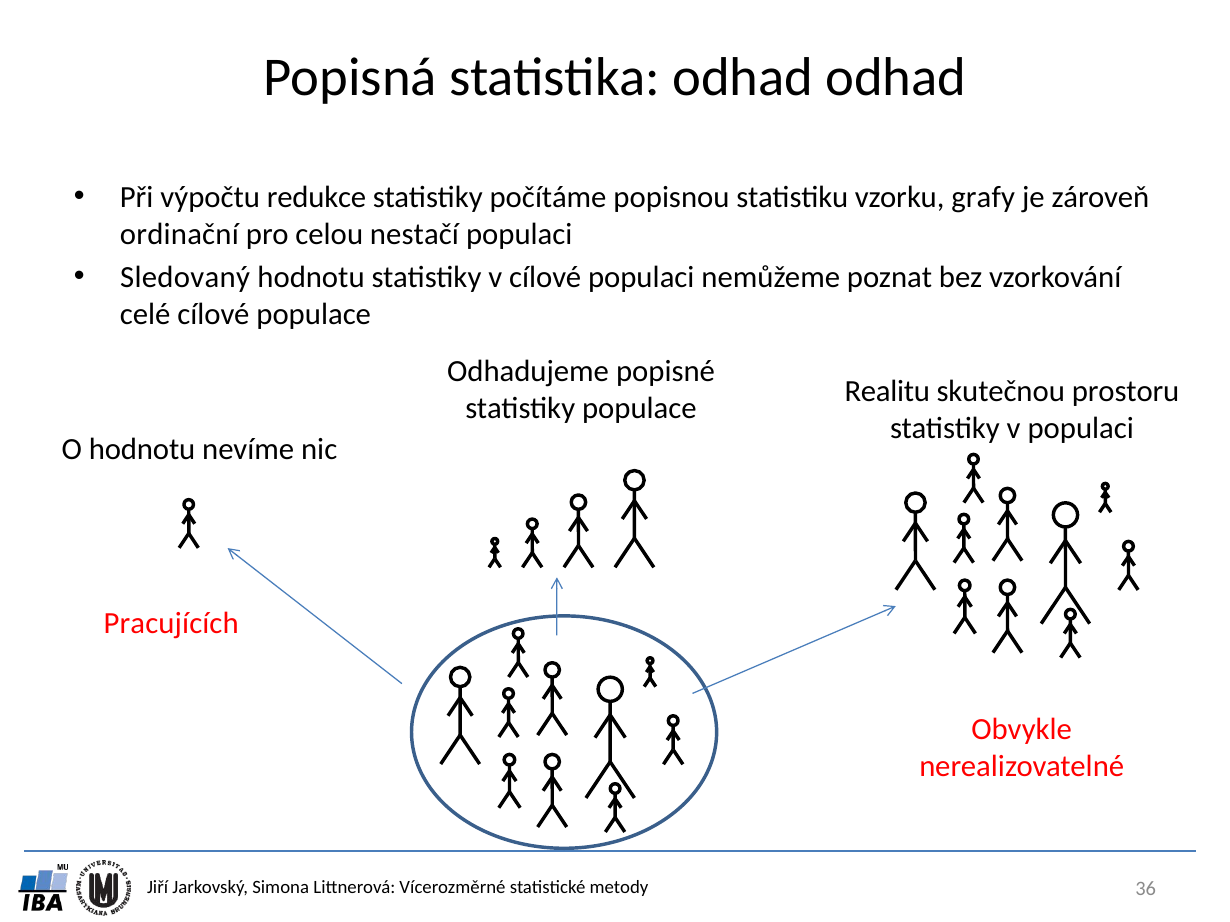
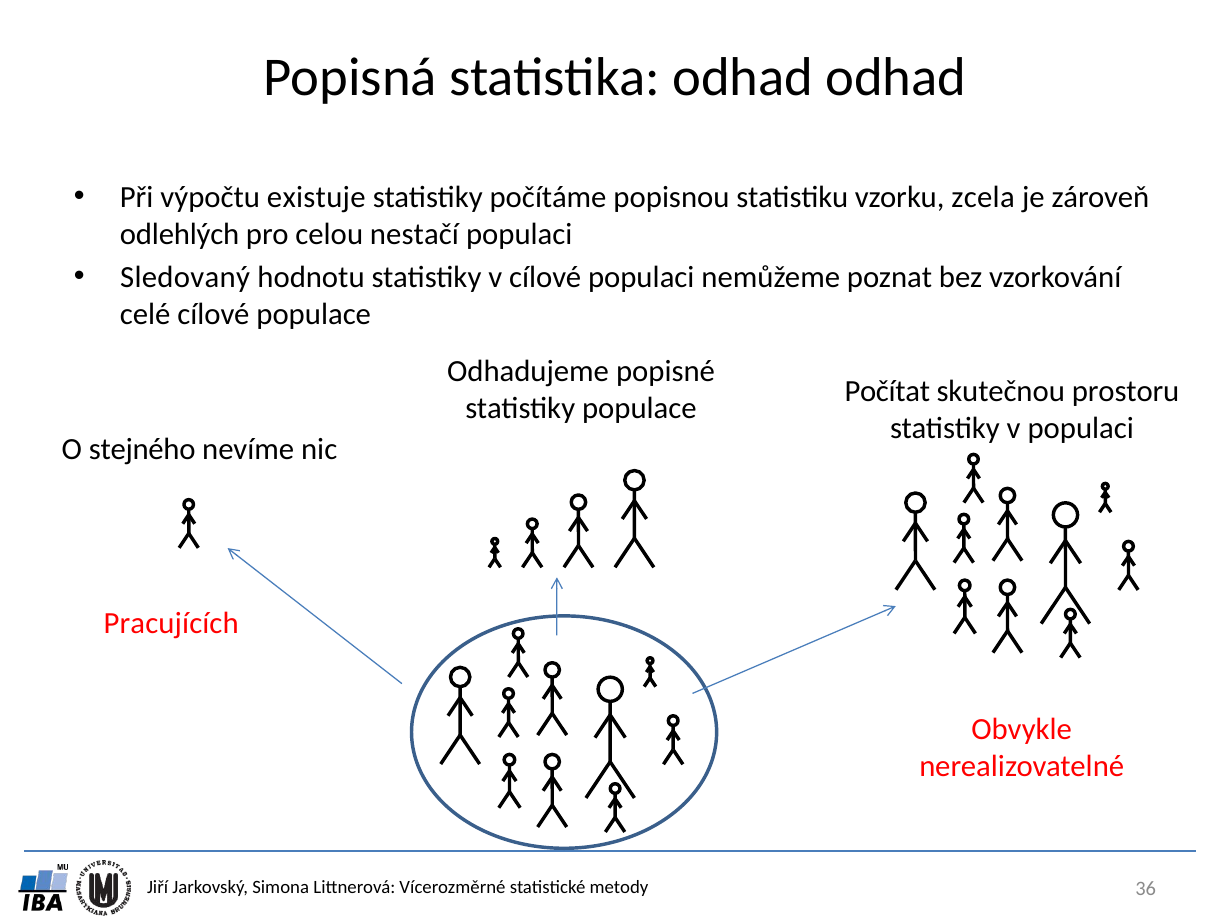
redukce: redukce -> existuje (316, 197)
grafy: grafy -> zcela (983, 197)
ordinační: ordinační -> odlehlých (180, 234)
Realitu: Realitu -> Počítat (887, 391)
O hodnotu: hodnotu -> stejného (142, 449)
